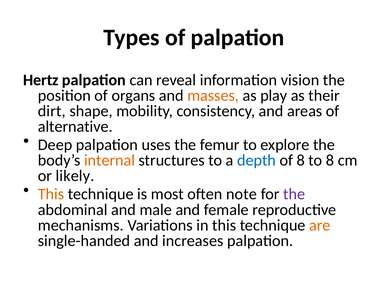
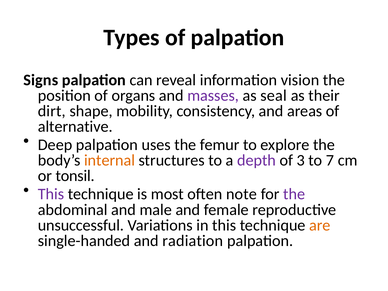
Hertz: Hertz -> Signs (41, 80)
masses colour: orange -> purple (213, 96)
play: play -> seal (274, 96)
depth colour: blue -> purple (257, 160)
of 8: 8 -> 3 (301, 160)
to 8: 8 -> 7 (330, 160)
likely: likely -> tonsil (75, 176)
This colour: orange -> purple (51, 194)
mechanisms: mechanisms -> unsuccessful (81, 225)
increases: increases -> radiation (193, 241)
